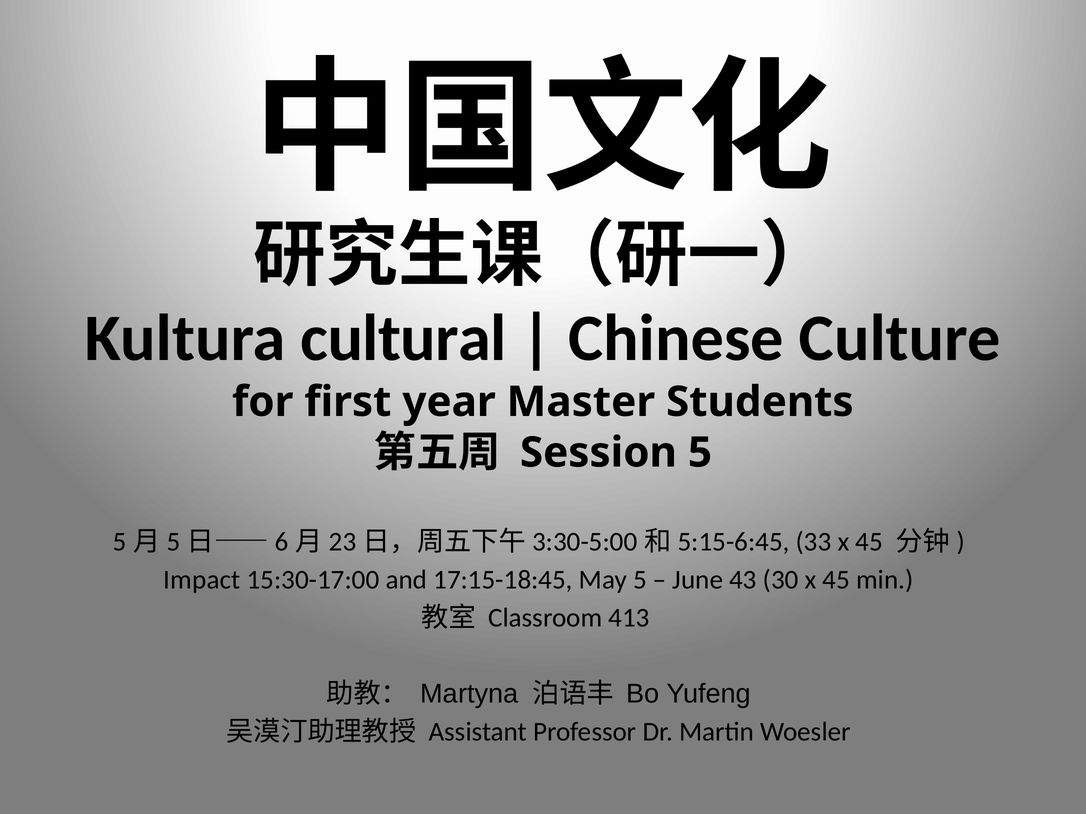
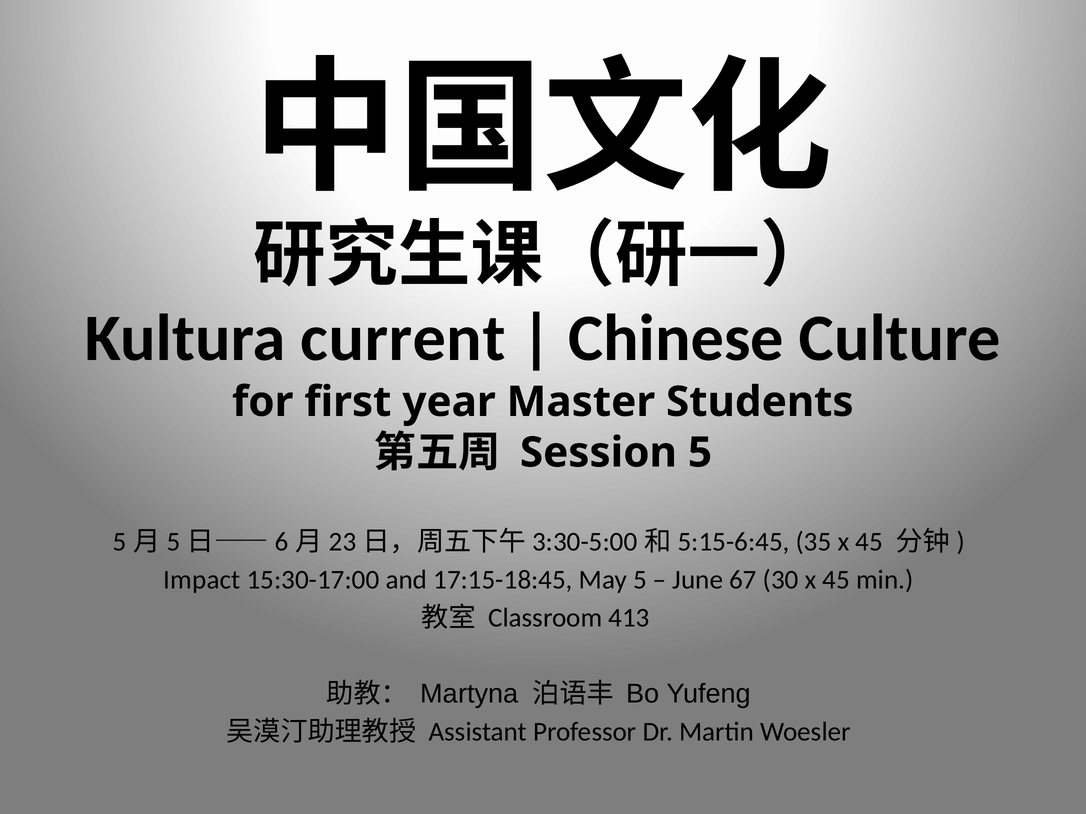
cultural: cultural -> current (403, 339)
33: 33 -> 35 (814, 542)
43: 43 -> 67 (743, 580)
